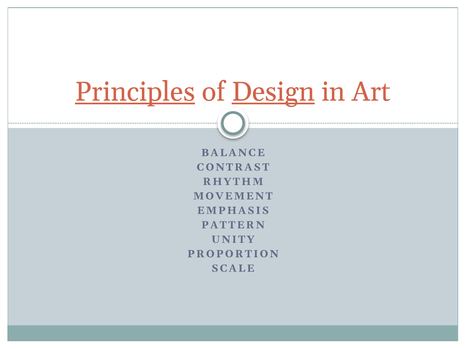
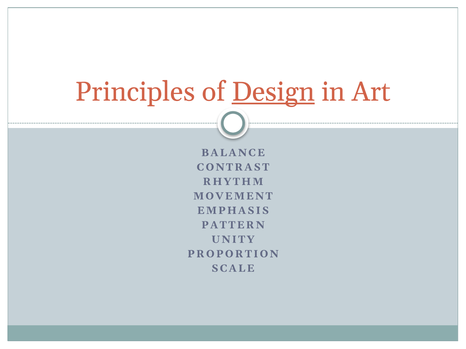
Principles underline: present -> none (135, 92)
